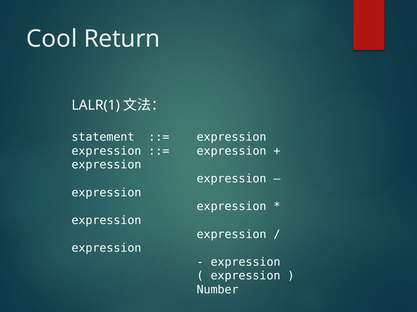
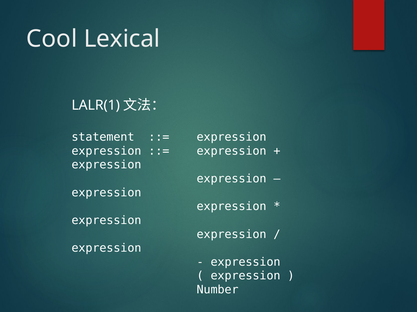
Return: Return -> Lexical (122, 39)
